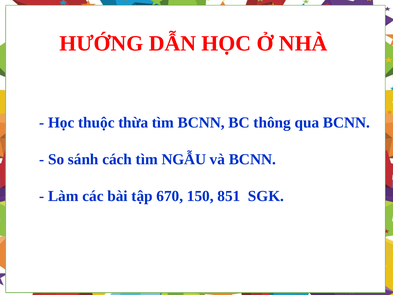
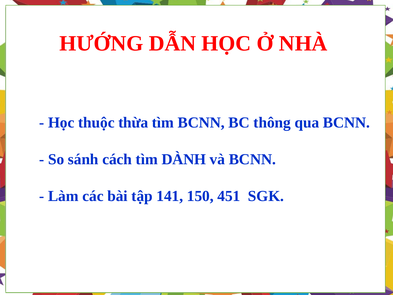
NGẪU: NGẪU -> DÀNH (184, 159)
670: 670 -> 141 (170, 196)
851: 851 -> 451 (229, 196)
